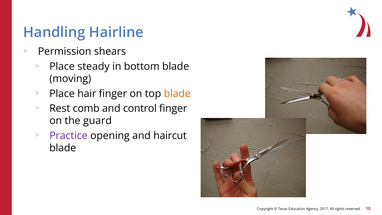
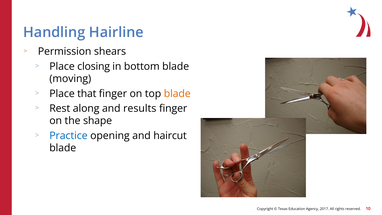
steady: steady -> closing (94, 66)
hair: hair -> that (87, 94)
comb: comb -> along (86, 108)
control: control -> results (140, 108)
guard: guard -> shape (98, 121)
Practice colour: purple -> blue (68, 136)
